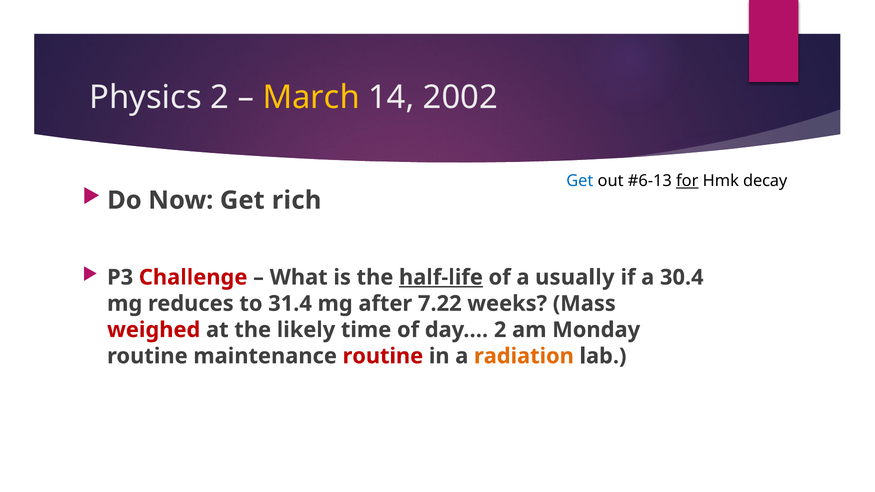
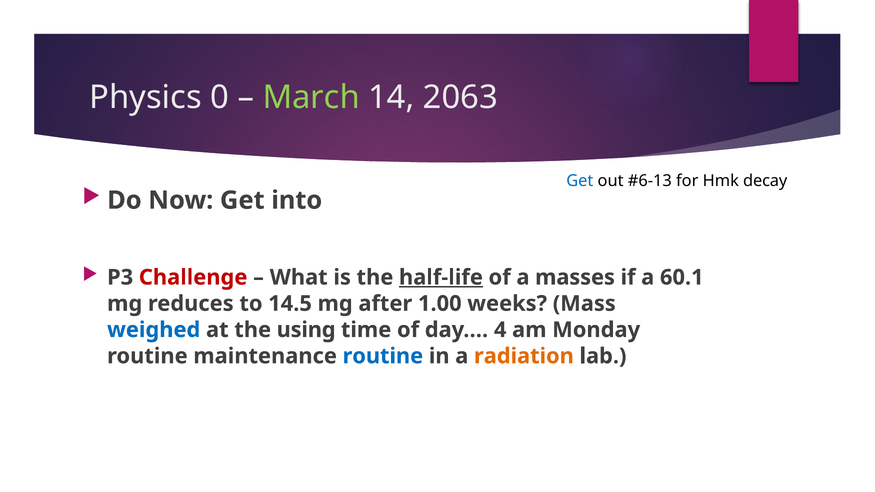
Physics 2: 2 -> 0 (220, 98)
March colour: yellow -> light green (311, 98)
2002: 2002 -> 2063 (460, 98)
for underline: present -> none (687, 181)
rich: rich -> into (297, 200)
usually: usually -> masses (575, 277)
30.4: 30.4 -> 60.1 (682, 277)
31.4: 31.4 -> 14.5 (290, 304)
7.22: 7.22 -> 1.00 (440, 304)
weighed colour: red -> blue (154, 330)
likely: likely -> using (306, 330)
day… 2: 2 -> 4 (500, 330)
routine colour: red -> blue (383, 356)
